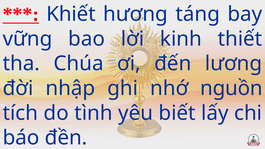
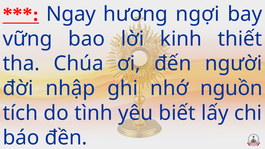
Khiết: Khiết -> Ngay (71, 14)
táng: táng -> ngợi (198, 14)
lương: lương -> người (234, 64)
